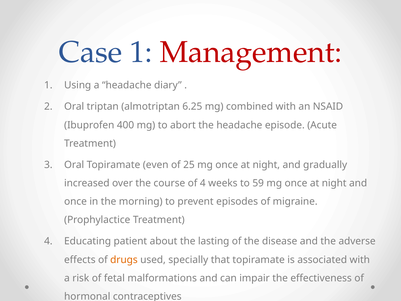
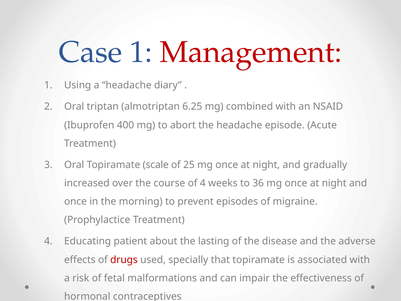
even: even -> scale (156, 165)
59: 59 -> 36 (258, 183)
drugs colour: orange -> red (124, 260)
